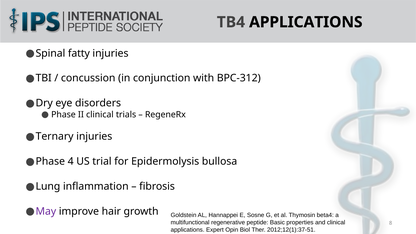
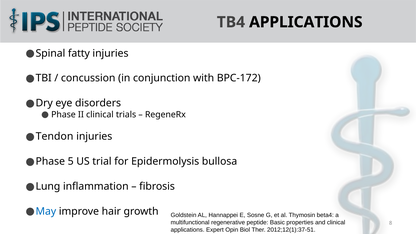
BPC-312: BPC-312 -> BPC-172 (239, 78)
Ternary: Ternary -> Tendon (55, 136)
4: 4 -> 5 (71, 161)
May colour: purple -> blue (46, 211)
